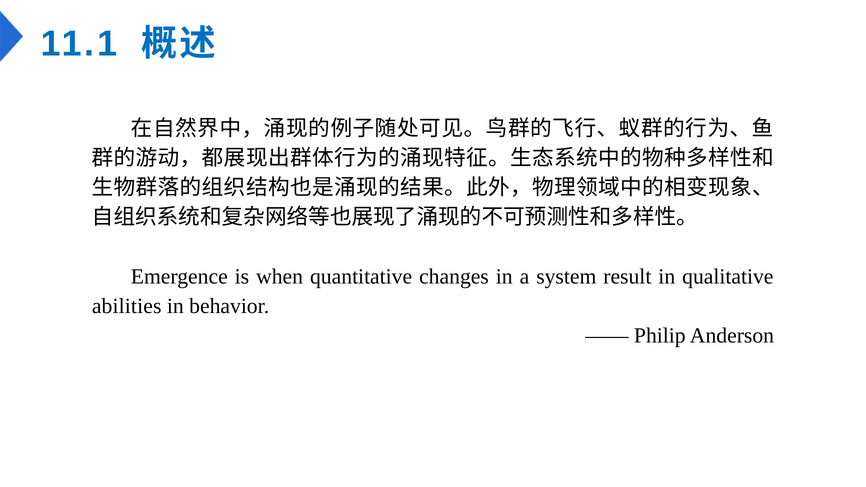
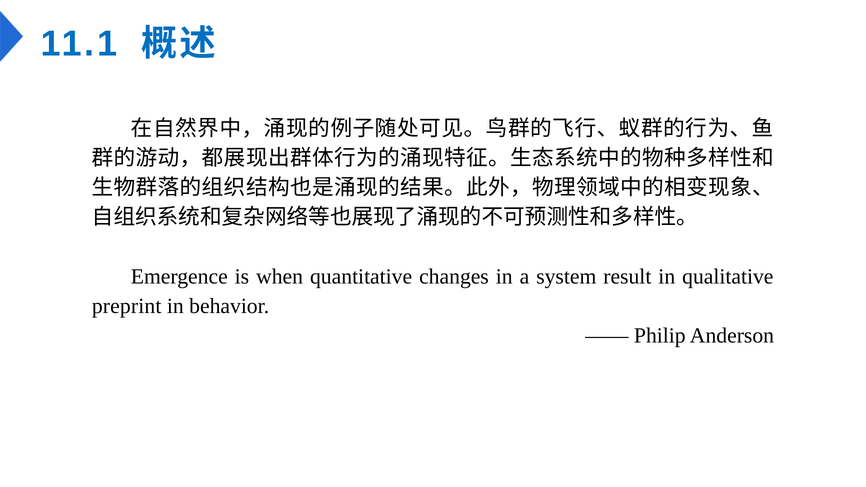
abilities: abilities -> preprint (127, 306)
